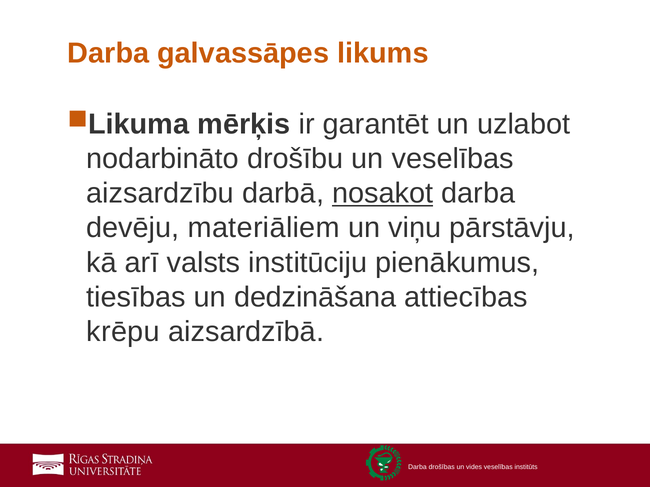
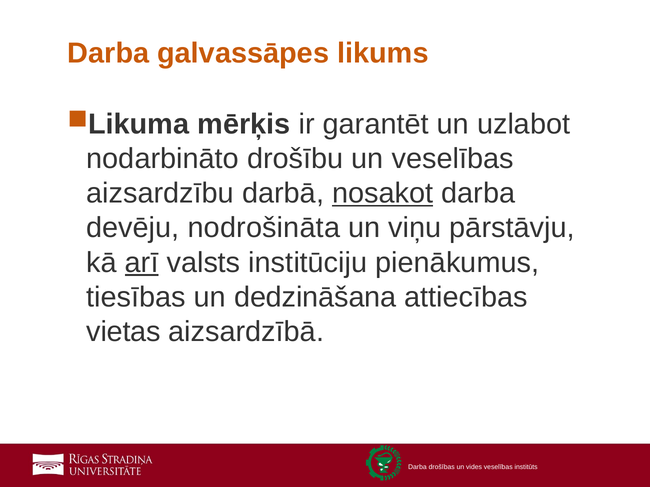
materiāliem: materiāliem -> nodrošināta (264, 228)
arī underline: none -> present (142, 263)
krēpu: krēpu -> vietas (123, 332)
